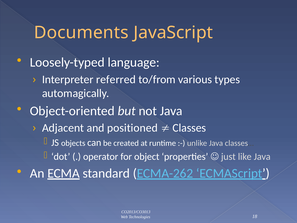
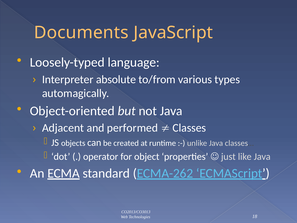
referred: referred -> absolute (116, 79)
positioned: positioned -> performed (132, 128)
